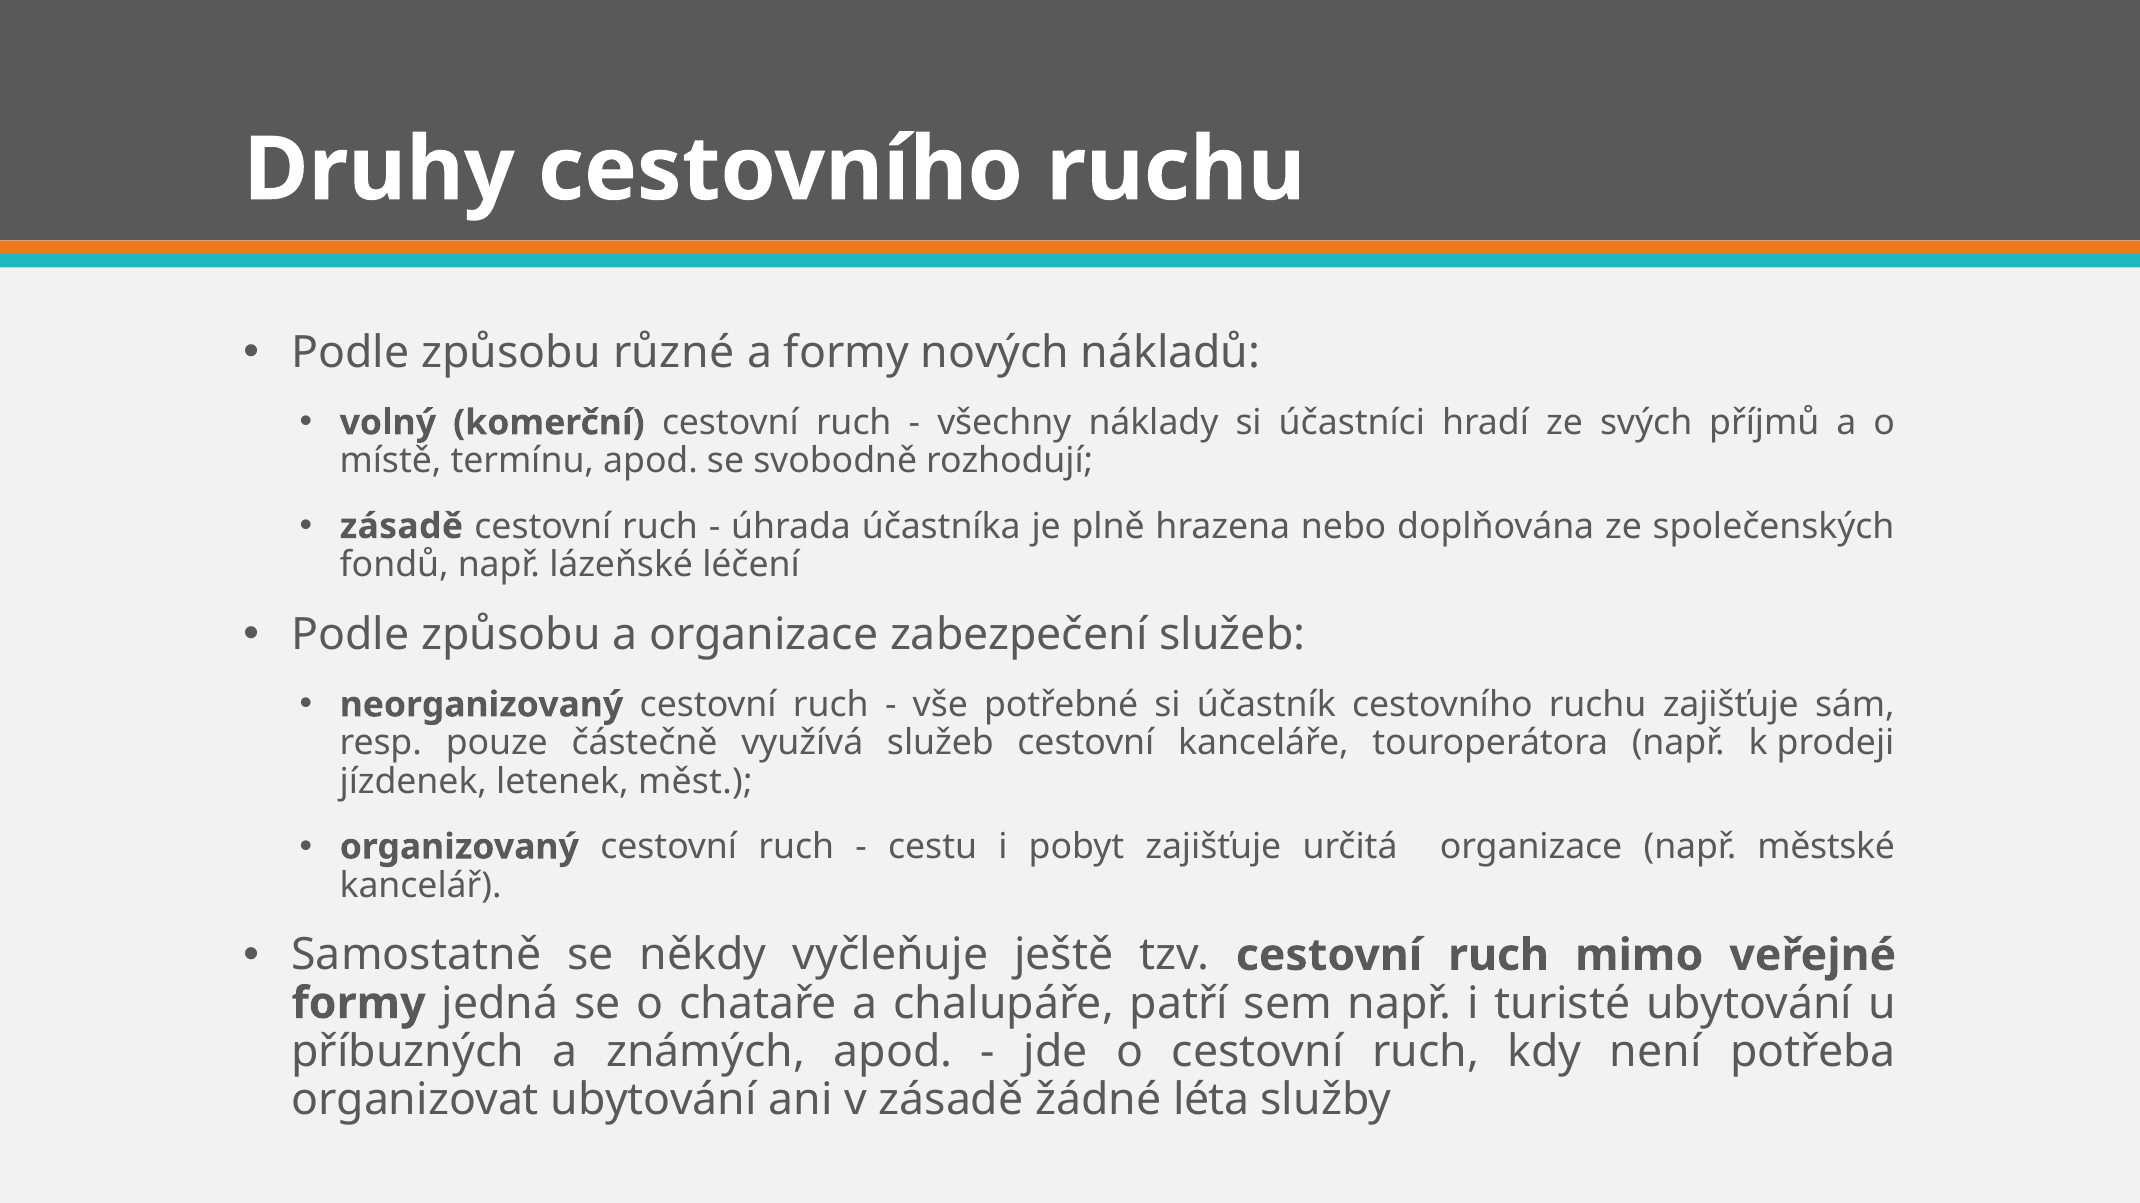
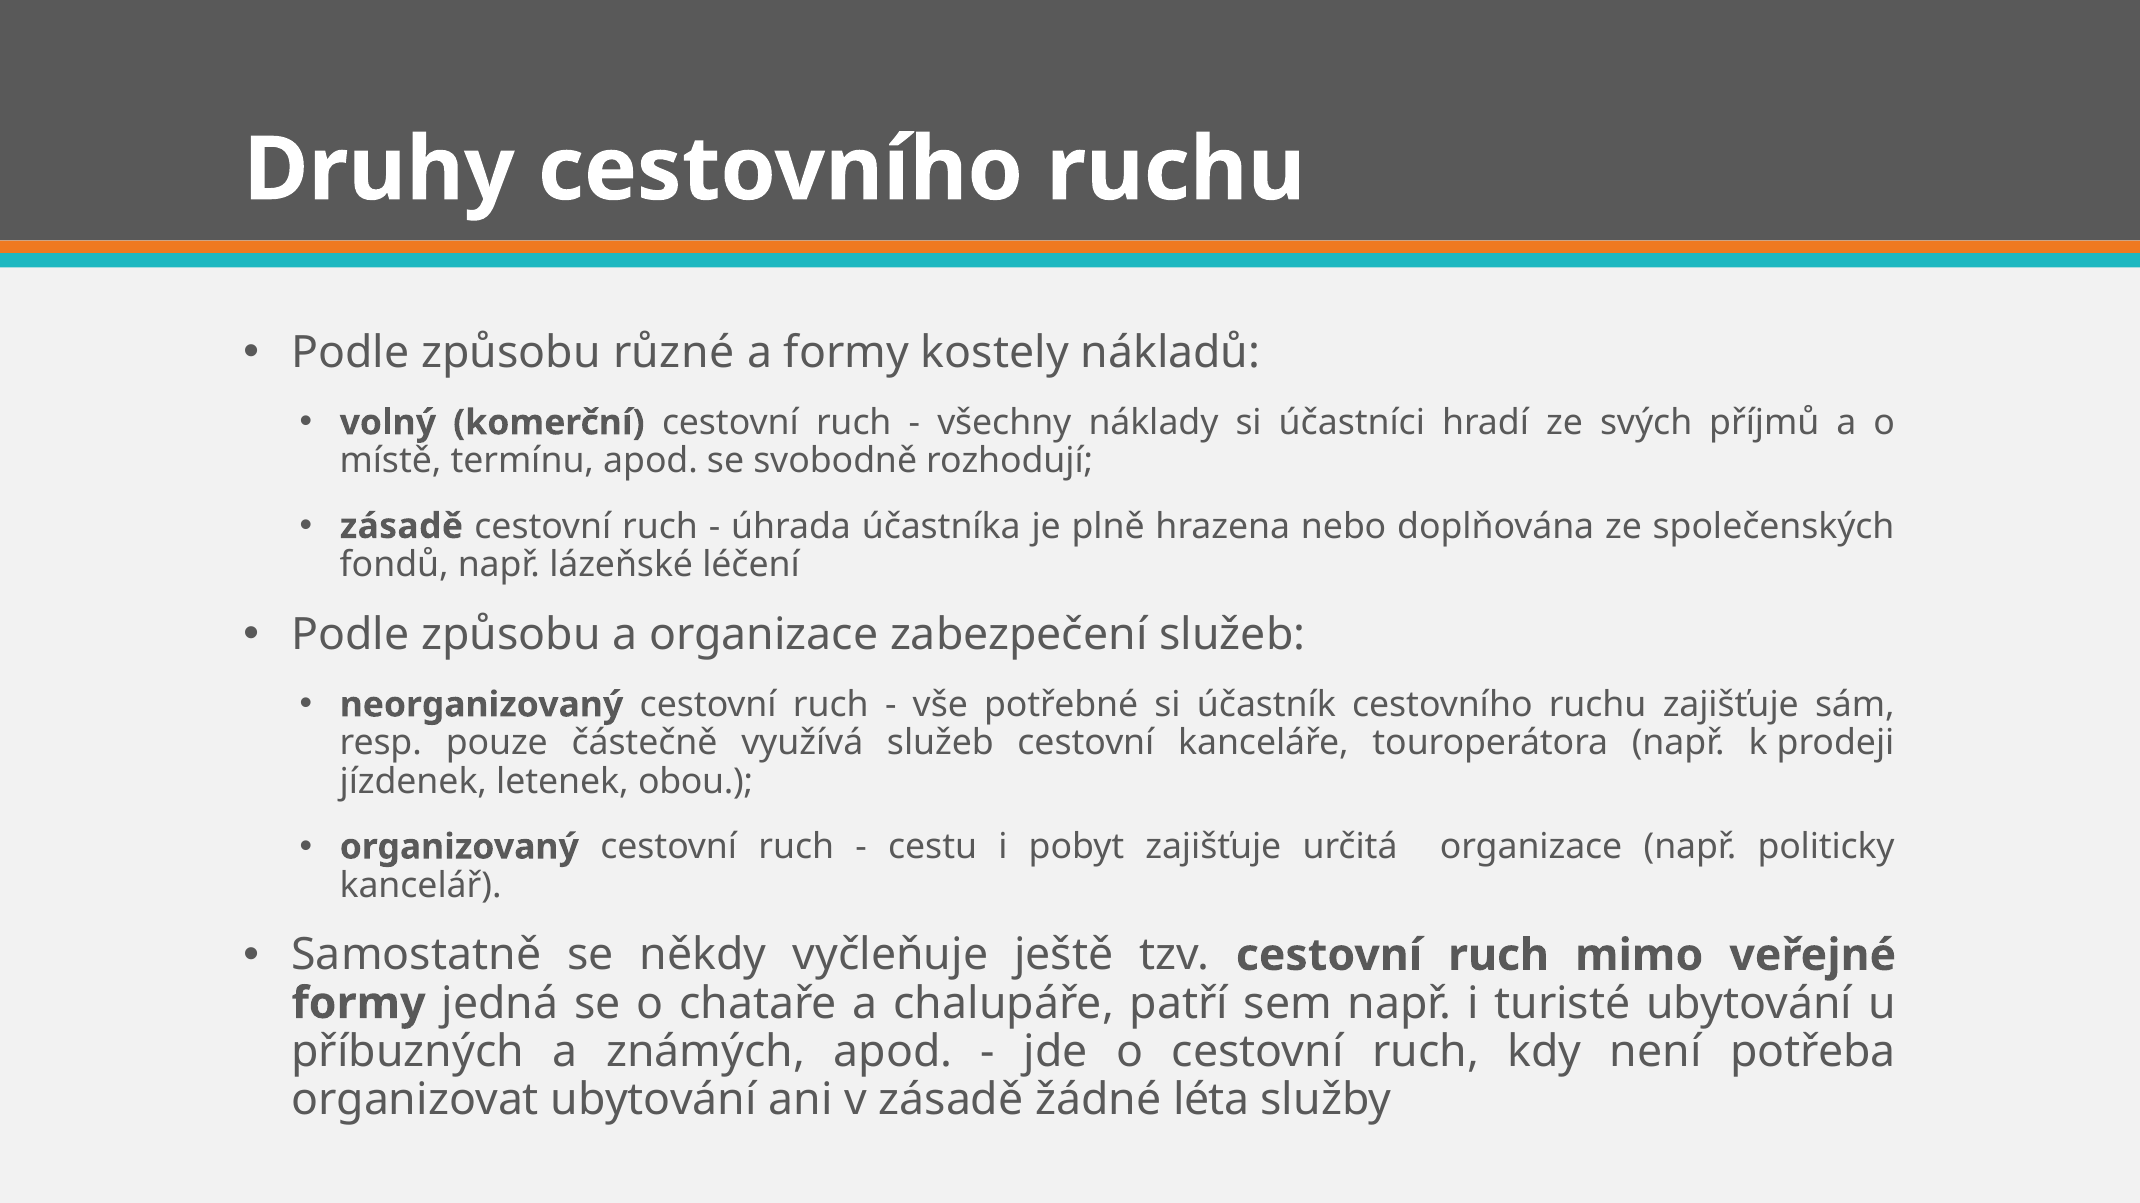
nových: nových -> kostely (995, 353)
měst: měst -> obou (696, 782)
městské: městské -> politicky (1826, 847)
